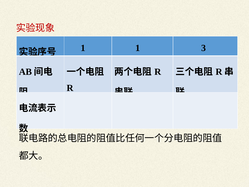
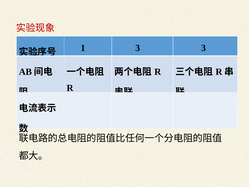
1 1: 1 -> 3 (138, 48)
